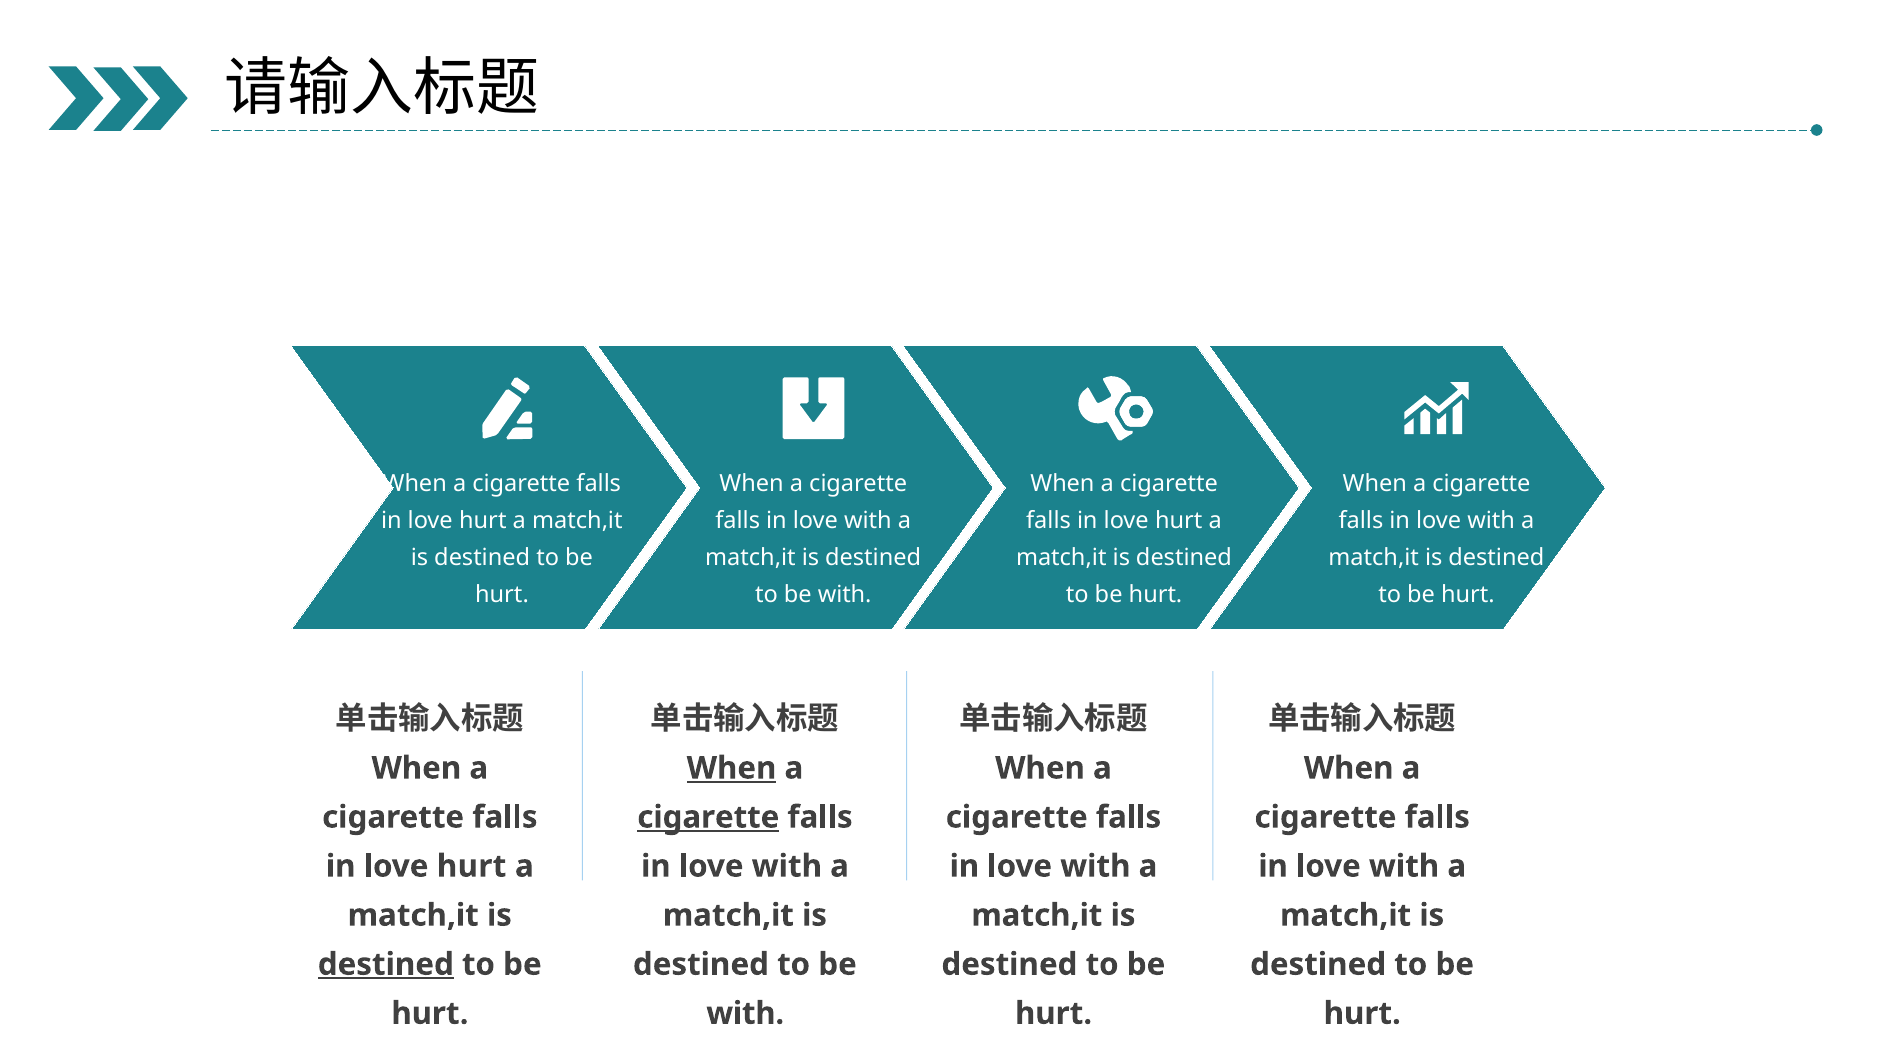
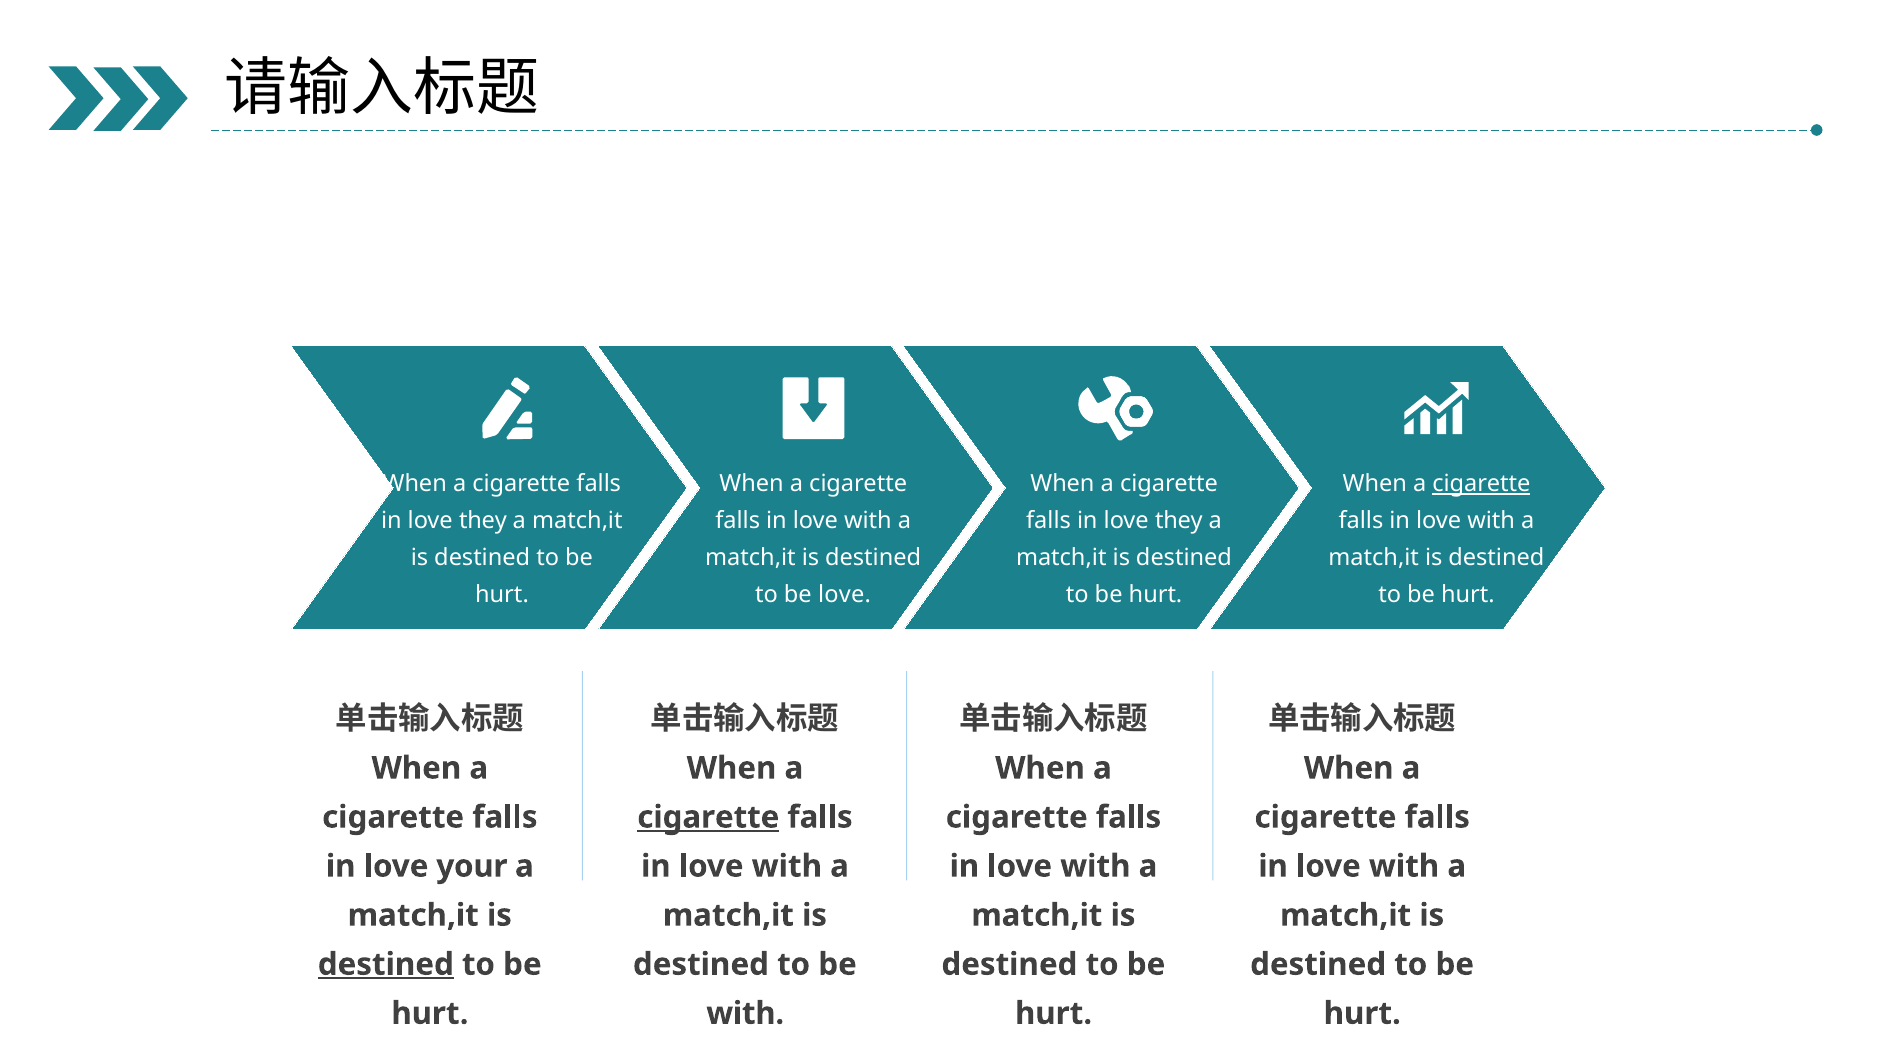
cigarette underline: none -> present (1481, 484)
hurt: hurt -> they (483, 520)
hurt: hurt -> they (1179, 520)
with: with -> love (845, 594)
When underline: present -> none (732, 768)
hurt: hurt -> your (472, 866)
